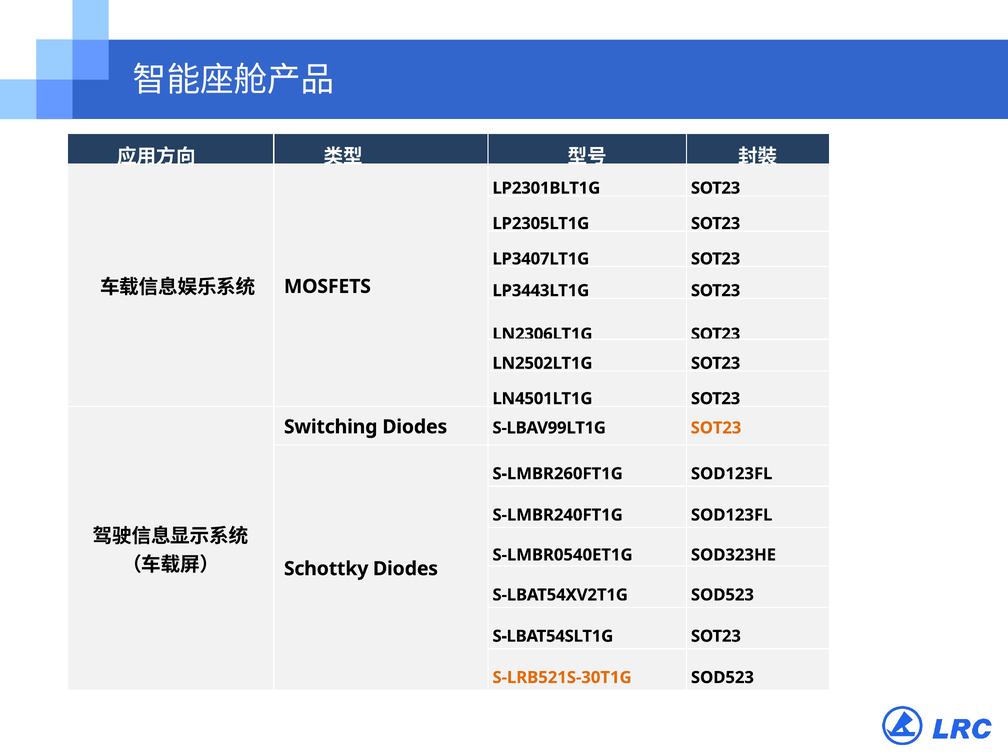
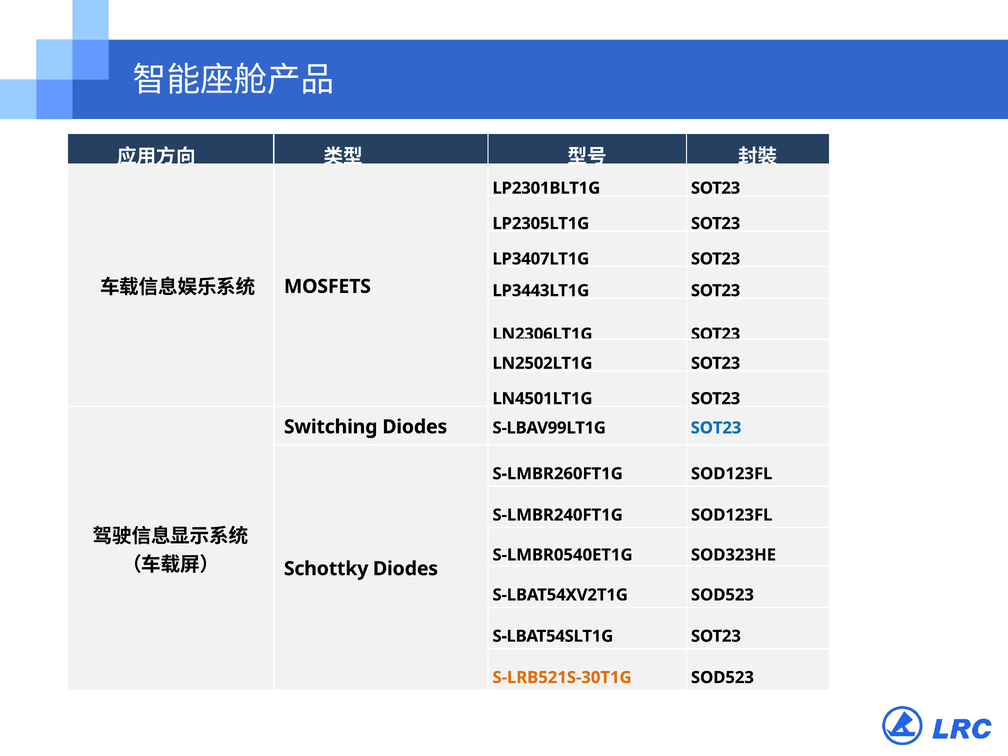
SOT23 colour: orange -> blue (716, 428)
